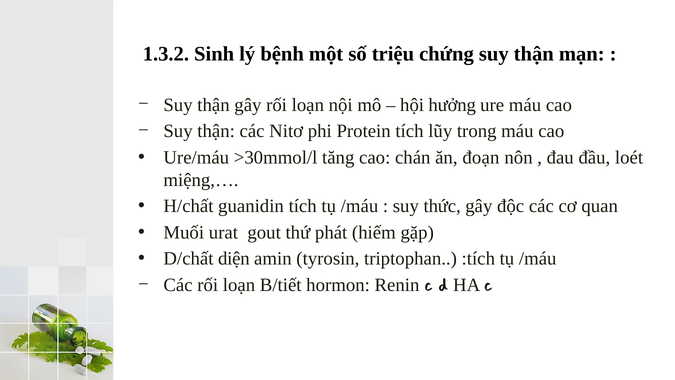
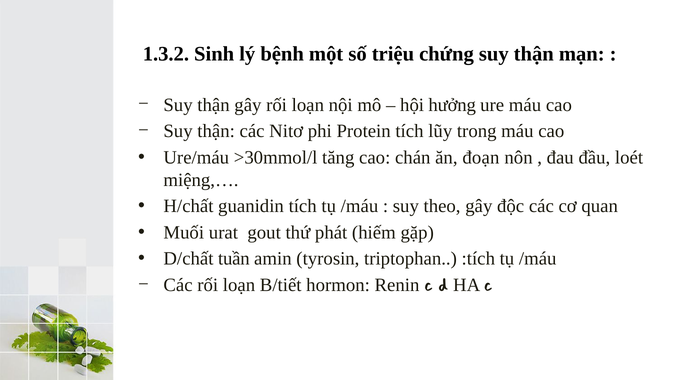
thức: thức -> theo (442, 206)
diện: diện -> tuần (234, 259)
